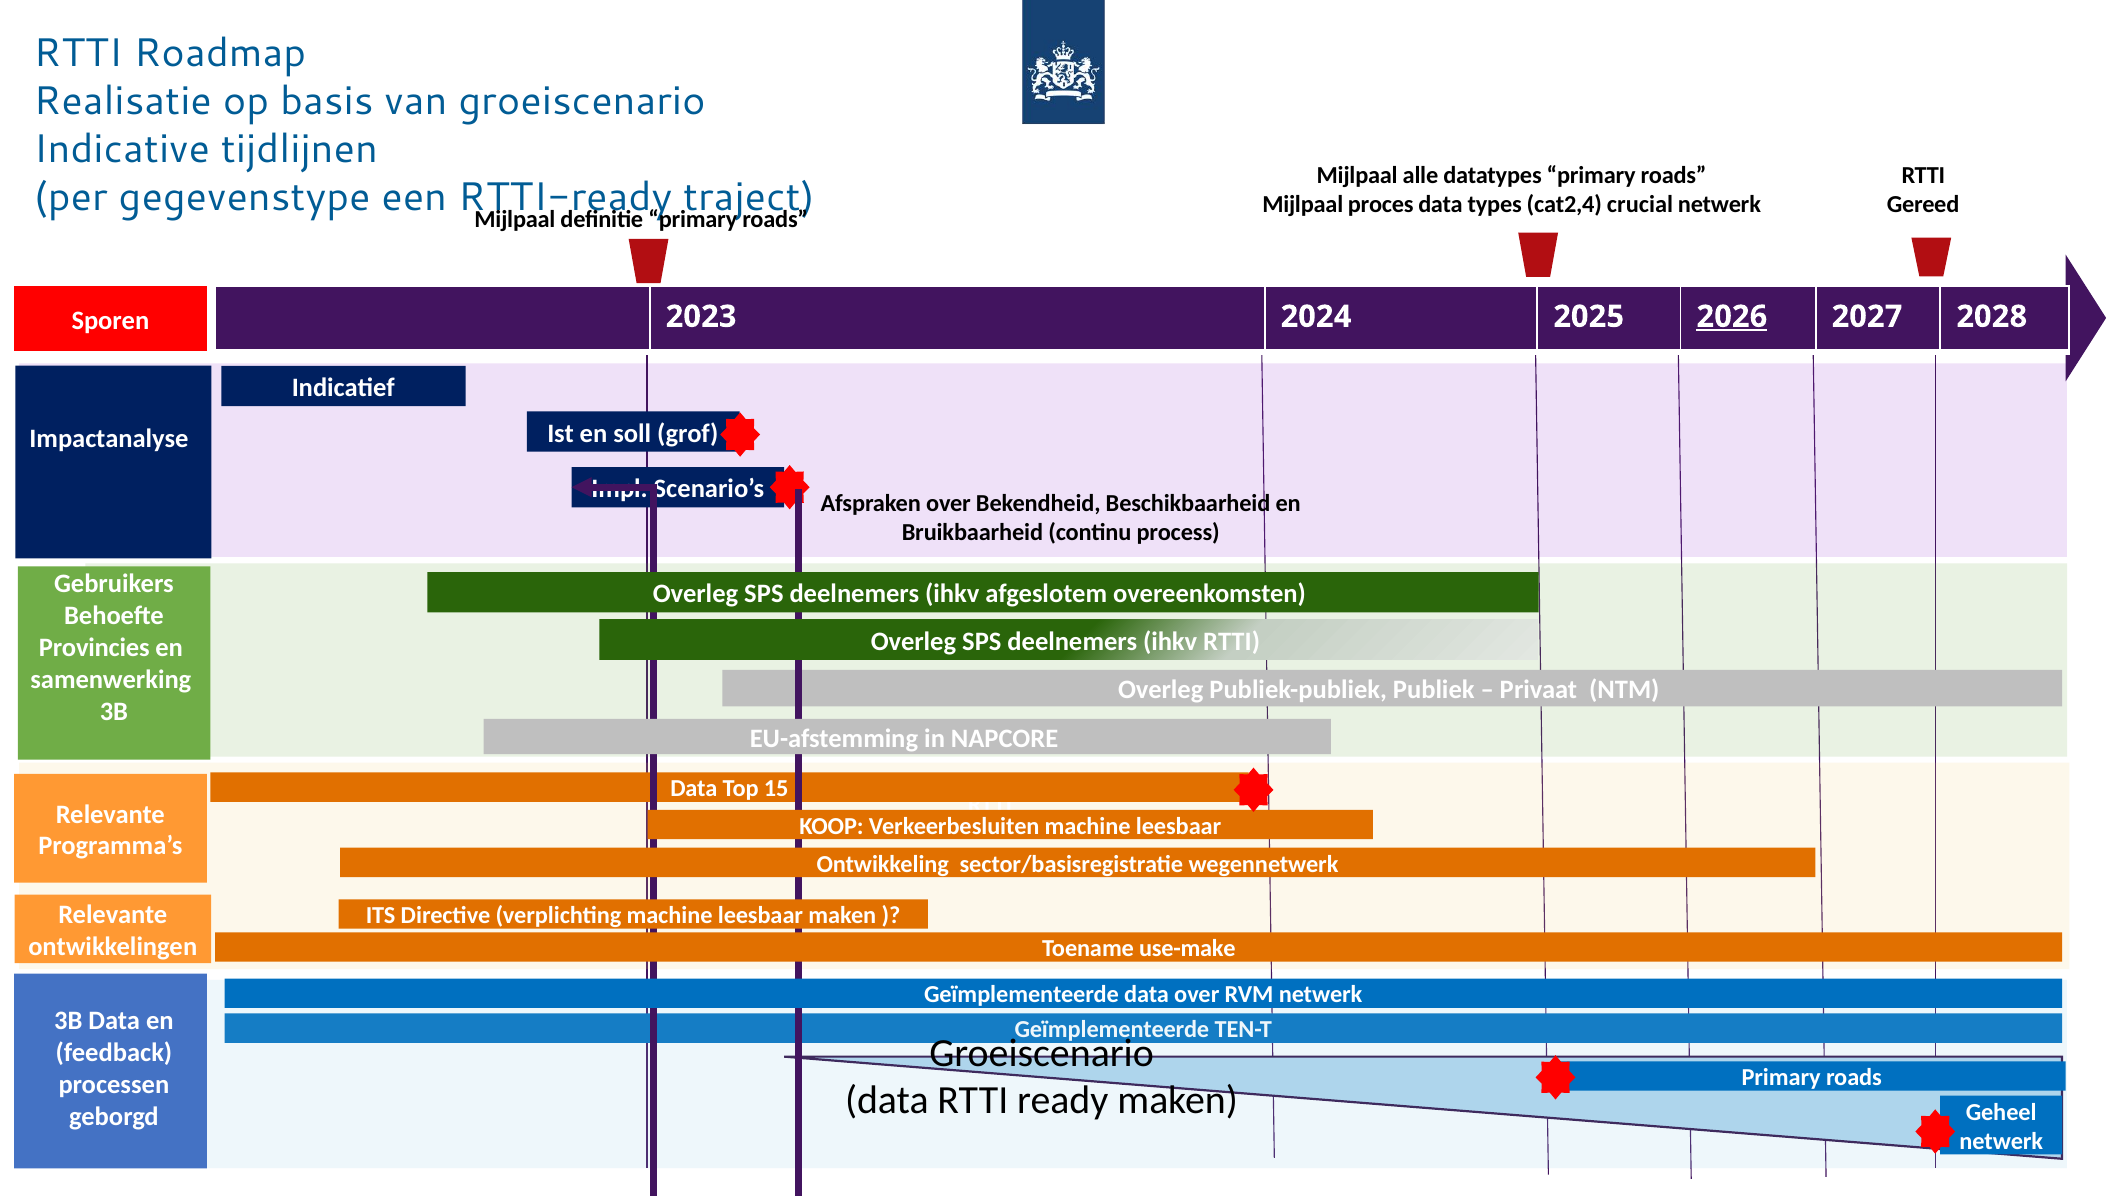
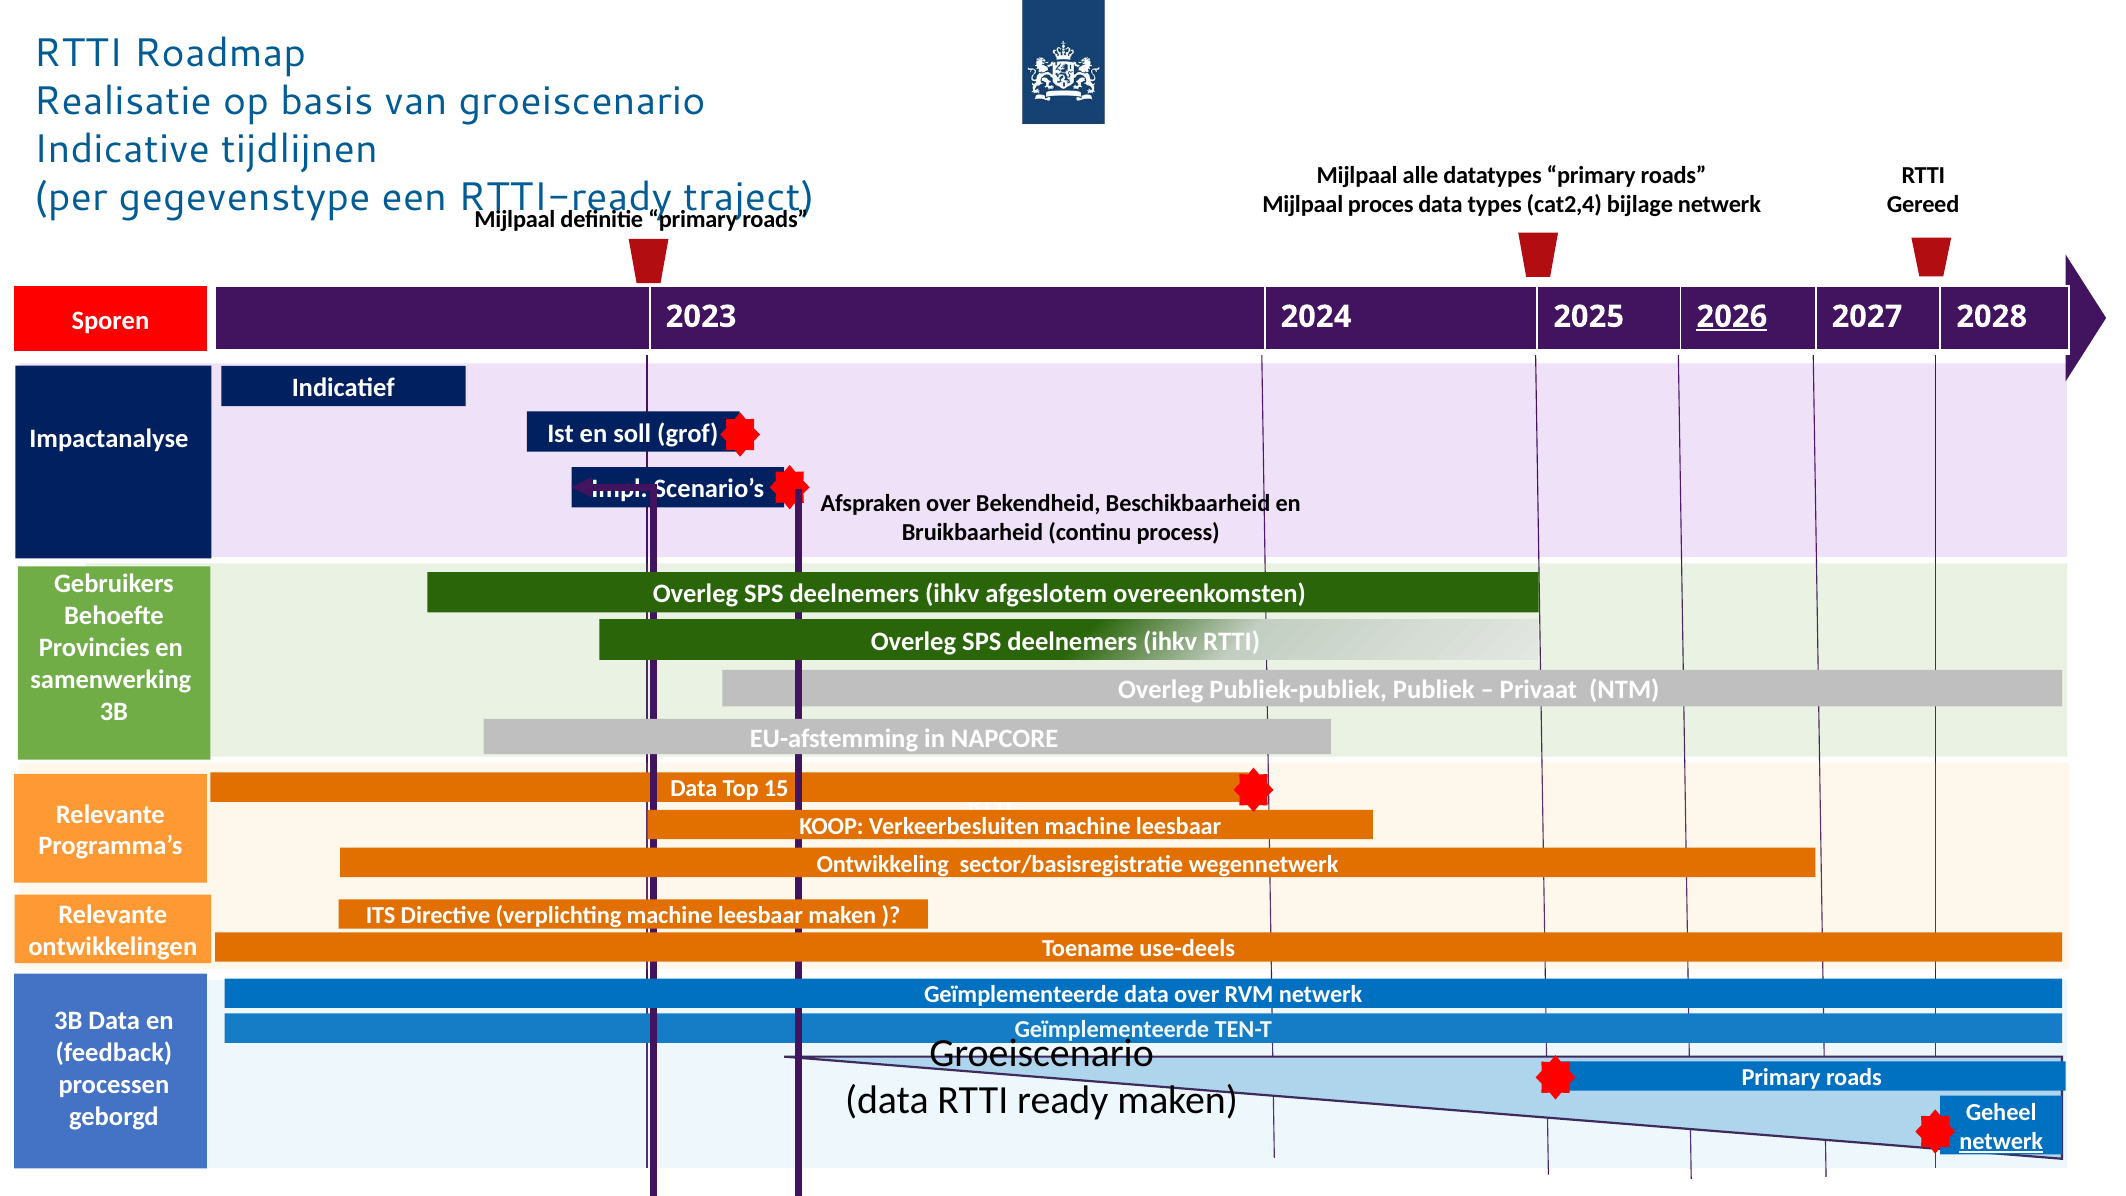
crucial: crucial -> bijlage (1640, 205)
use-make: use-make -> use-deels (1187, 949)
netwerk underline: none -> present (2001, 1141)
